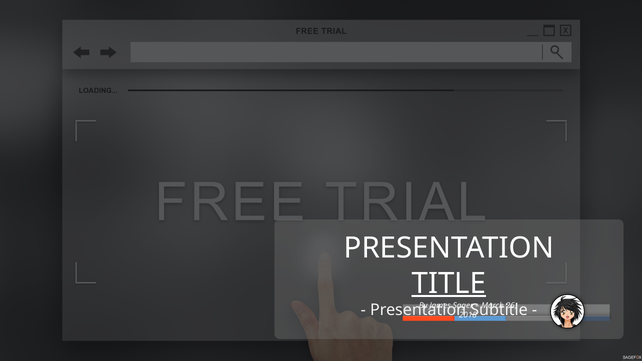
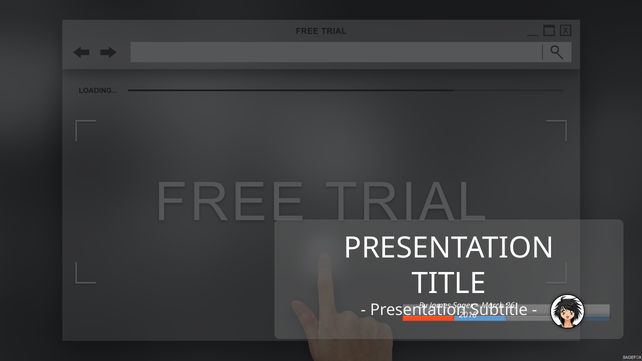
TITLE underline: present -> none (449, 284)
